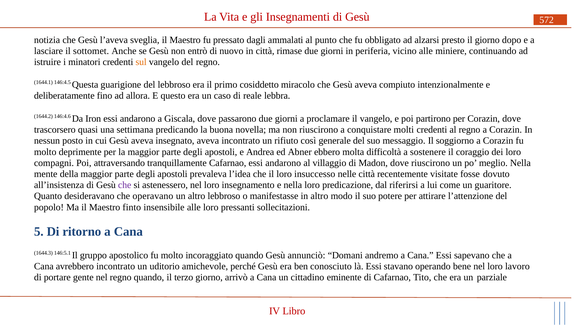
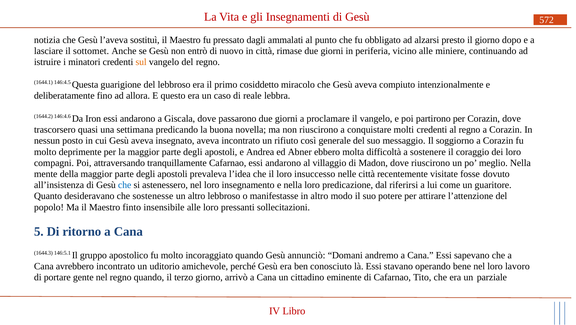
sveglia: sveglia -> sostituì (145, 40)
che colour: purple -> blue (125, 185)
operavano: operavano -> sostenesse (153, 196)
